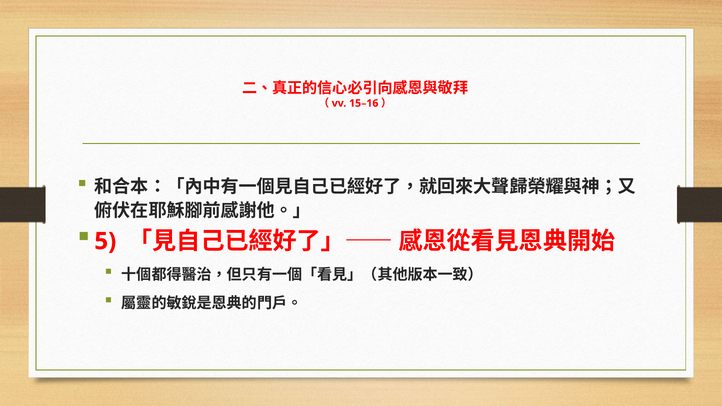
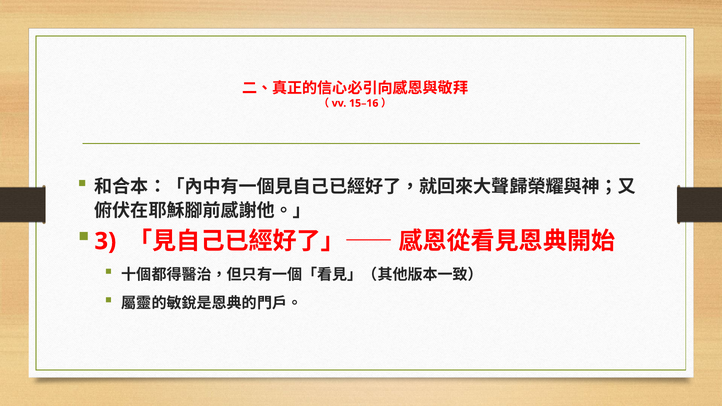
5: 5 -> 3 (105, 241)
